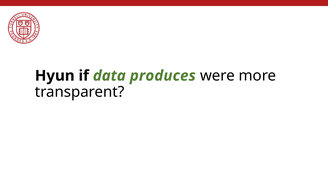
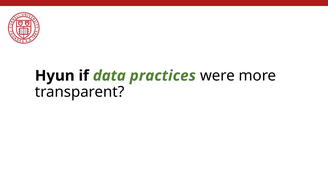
produces: produces -> practices (163, 76)
